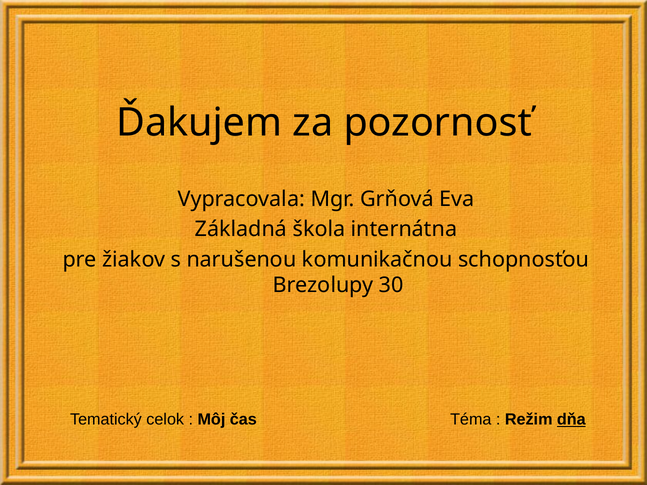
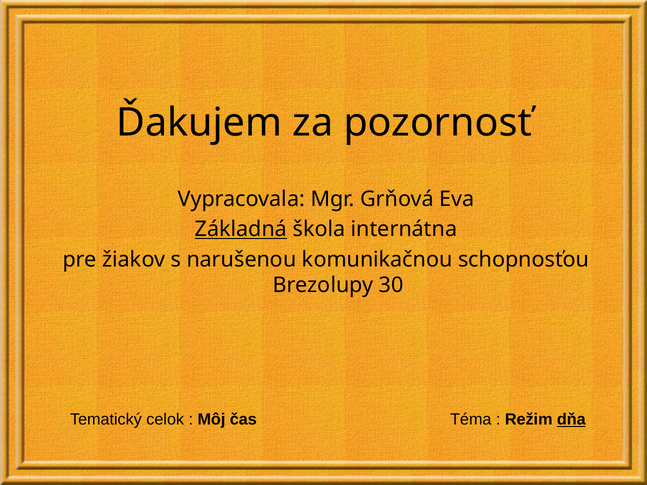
Základná underline: none -> present (241, 229)
